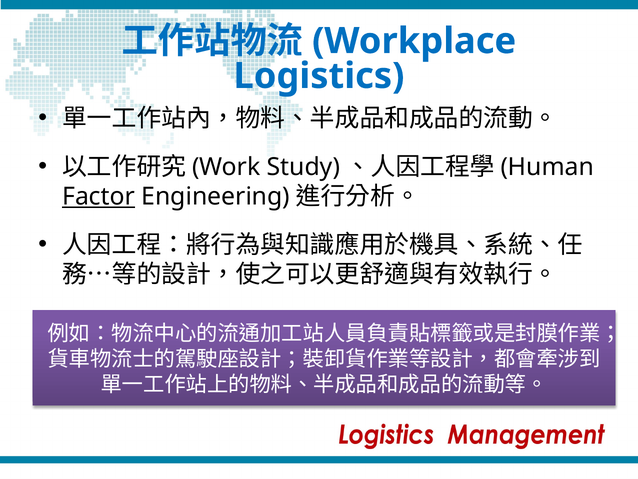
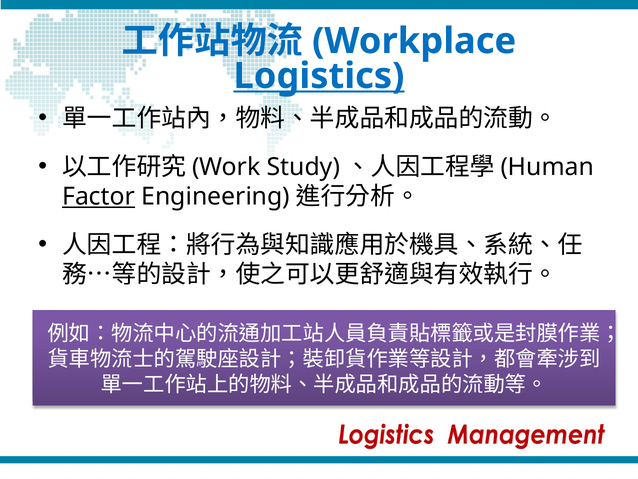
Logistics underline: none -> present (319, 76)
